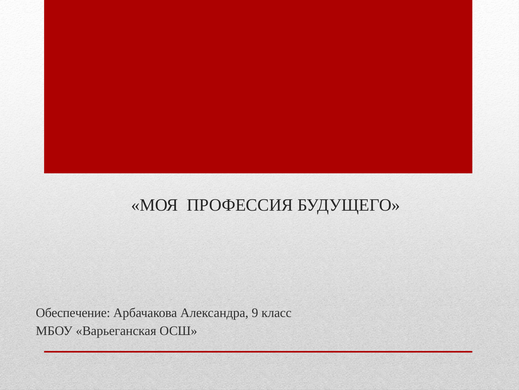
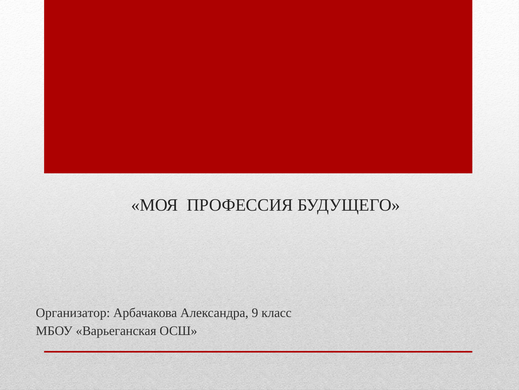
Обеспечение: Обеспечение -> Организатор (73, 312)
